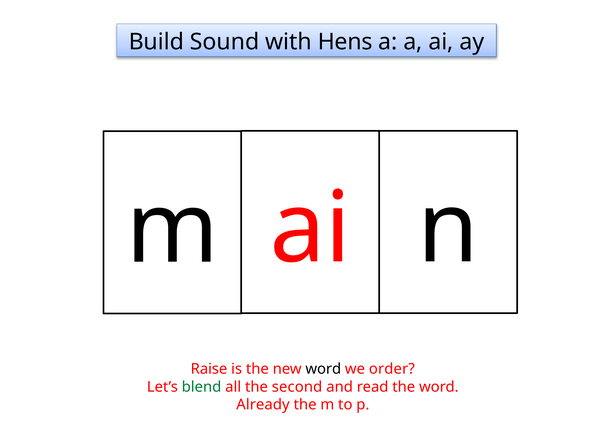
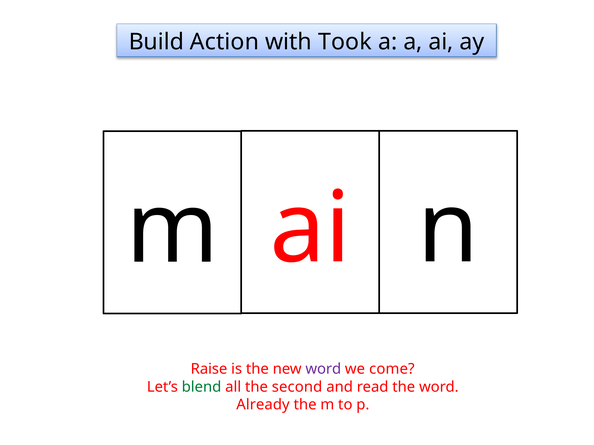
Sound: Sound -> Action (224, 42)
Hens: Hens -> Took (345, 42)
word colour: black -> purple (323, 369)
order: order -> come (392, 369)
